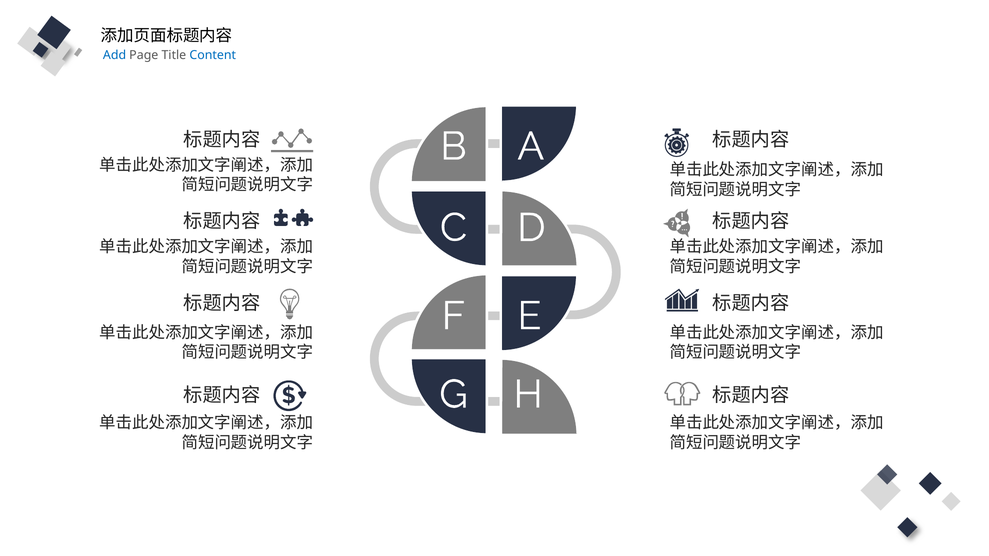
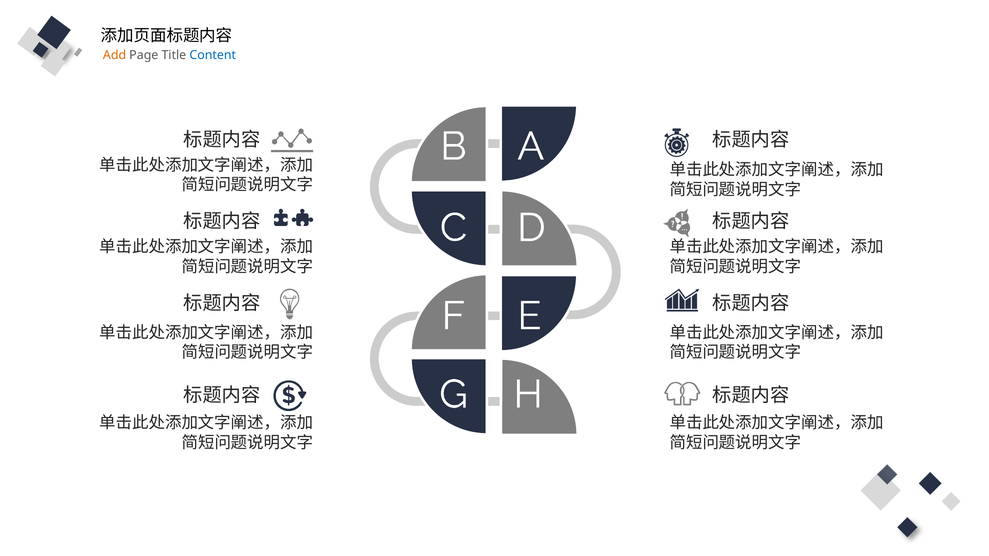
Add colour: blue -> orange (115, 55)
